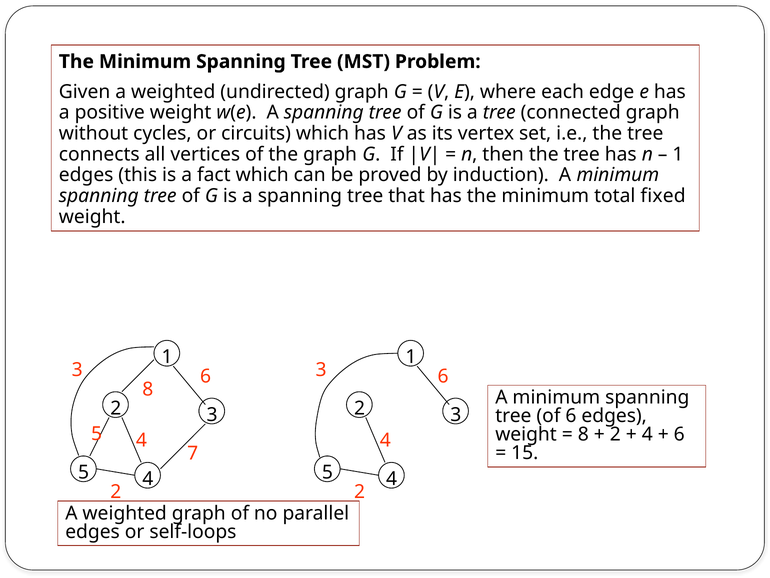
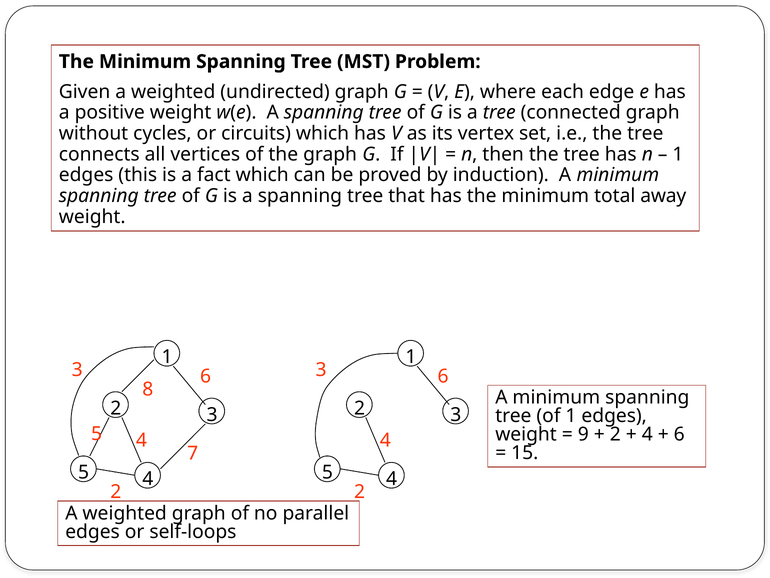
fixed: fixed -> away (663, 196)
of 6: 6 -> 1 (571, 416)
8: 8 -> 9 (583, 434)
